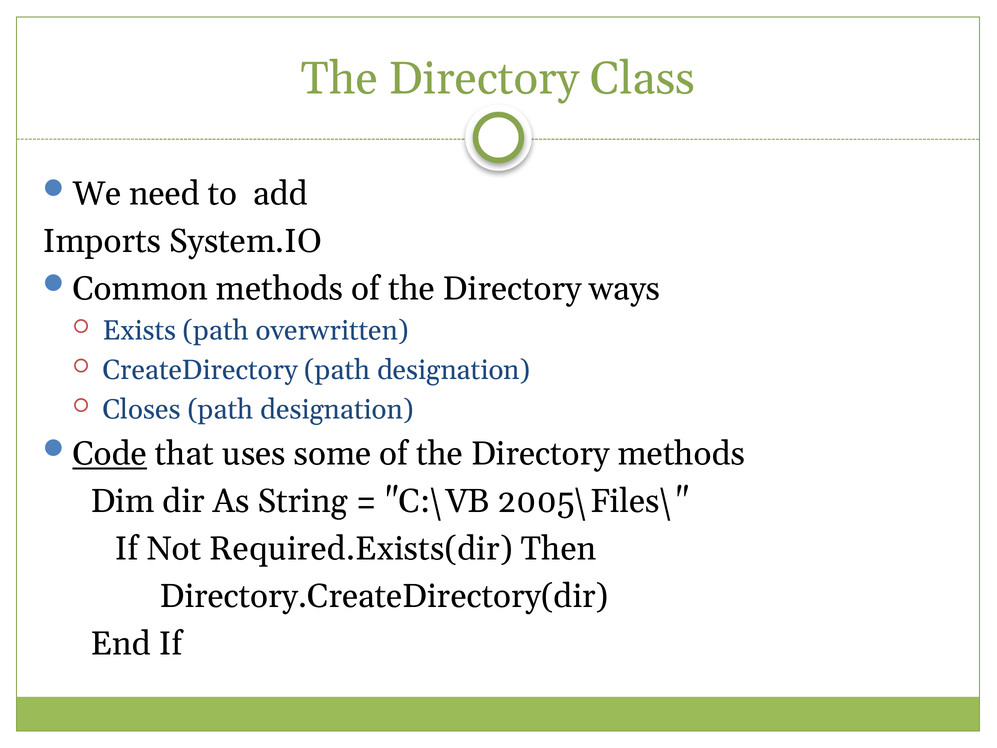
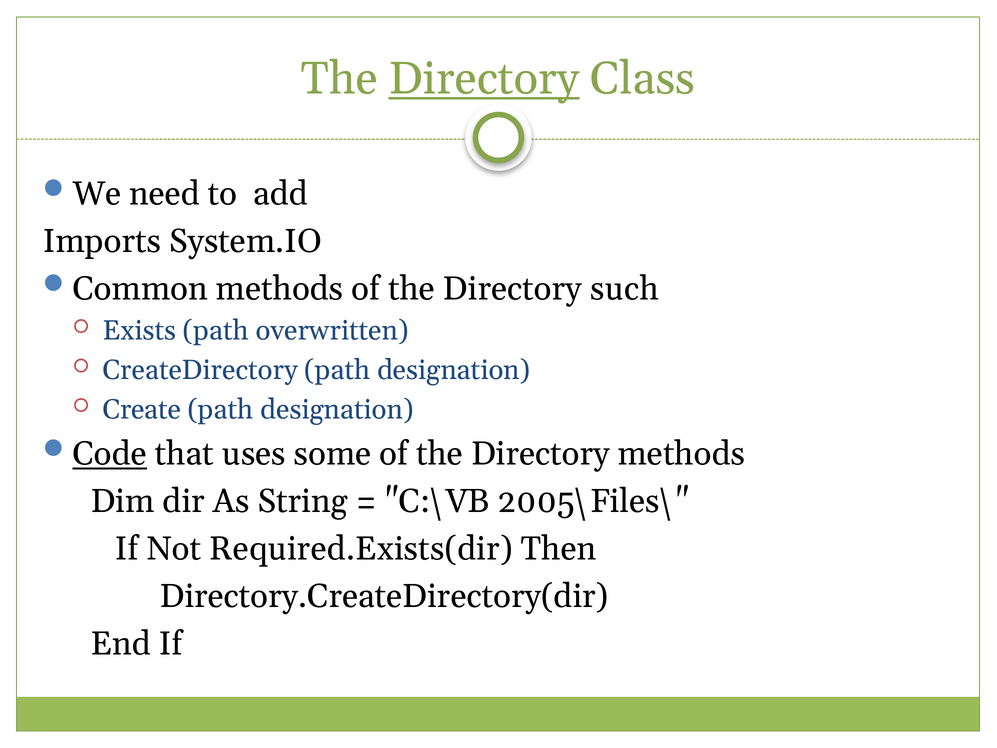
Directory underline: none -> present (484, 78)
ways: ways -> such (624, 288)
Closes: Closes -> Create (142, 409)
